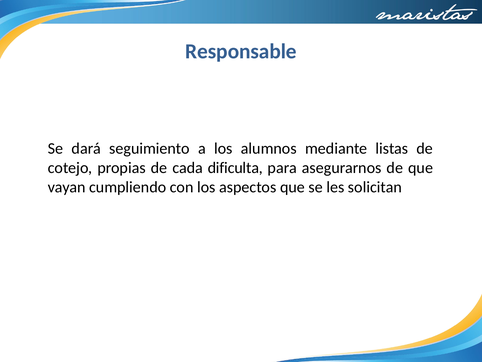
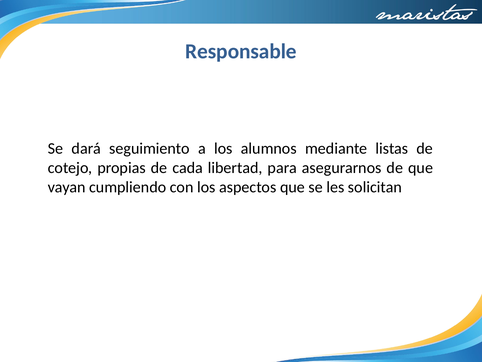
dificulta: dificulta -> libertad (235, 168)
